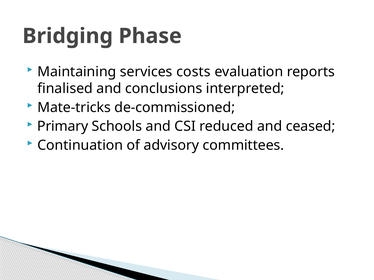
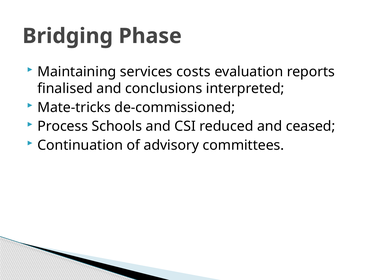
Primary: Primary -> Process (63, 127)
